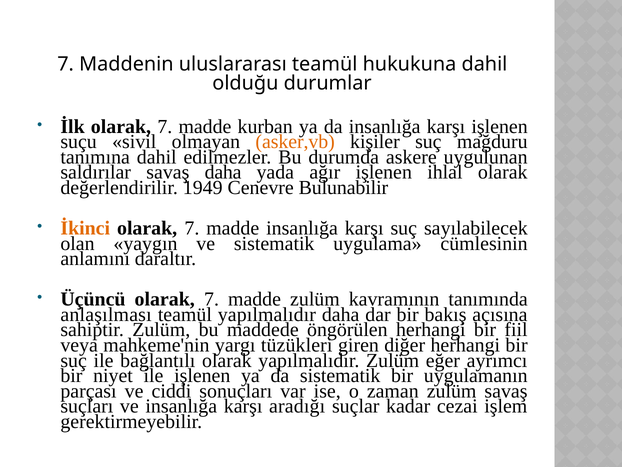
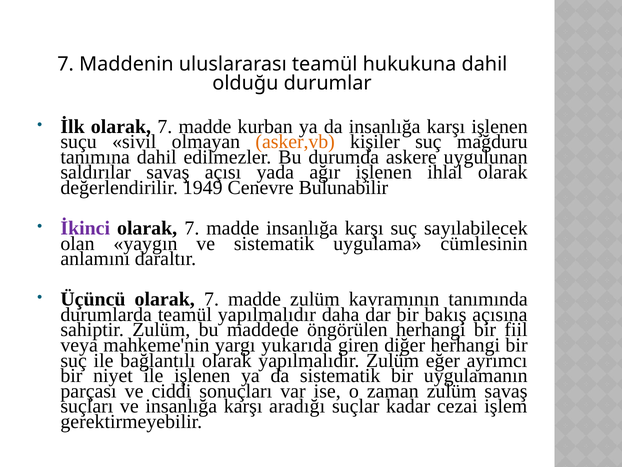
savaş daha: daha -> açısı (223, 172)
İkinci colour: orange -> purple (85, 228)
anlaşılması: anlaşılması -> durumlarda (106, 314)
tüzükleri: tüzükleri -> yukarıda (297, 345)
